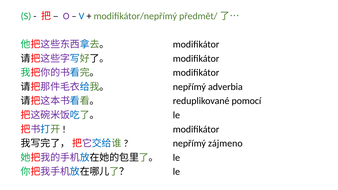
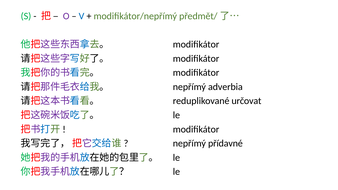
pomocí: pomocí -> určovat (246, 101)
zájmeno: zájmeno -> přídavné (225, 144)
